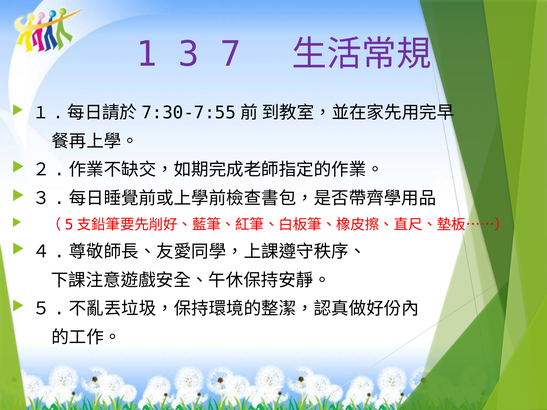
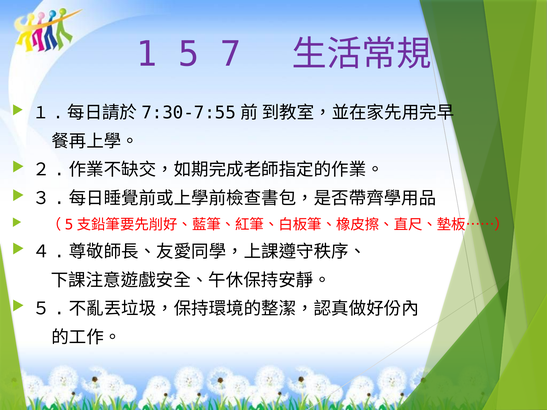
3: 3 -> 5 (189, 54)
